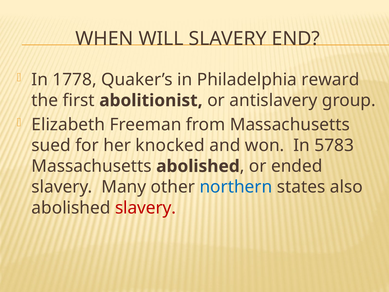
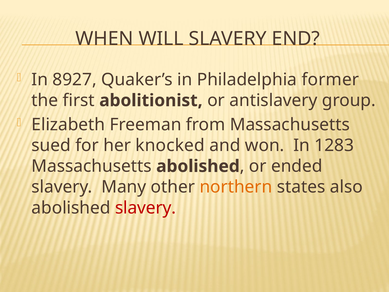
1778: 1778 -> 8927 (75, 80)
reward: reward -> former (330, 80)
5783: 5783 -> 1283 (334, 145)
northern colour: blue -> orange (236, 187)
